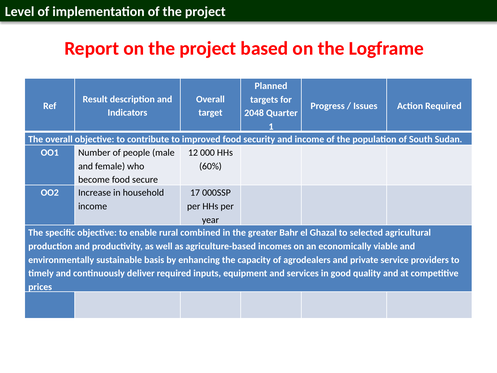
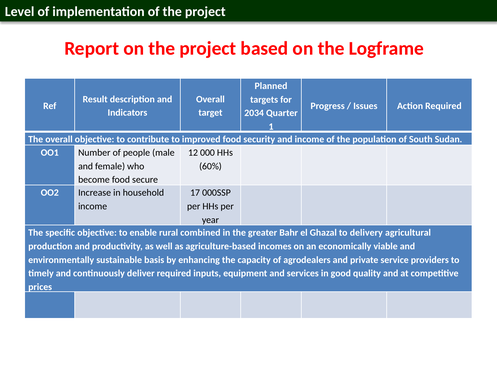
2048: 2048 -> 2034 (254, 113)
selected: selected -> delivery (366, 233)
